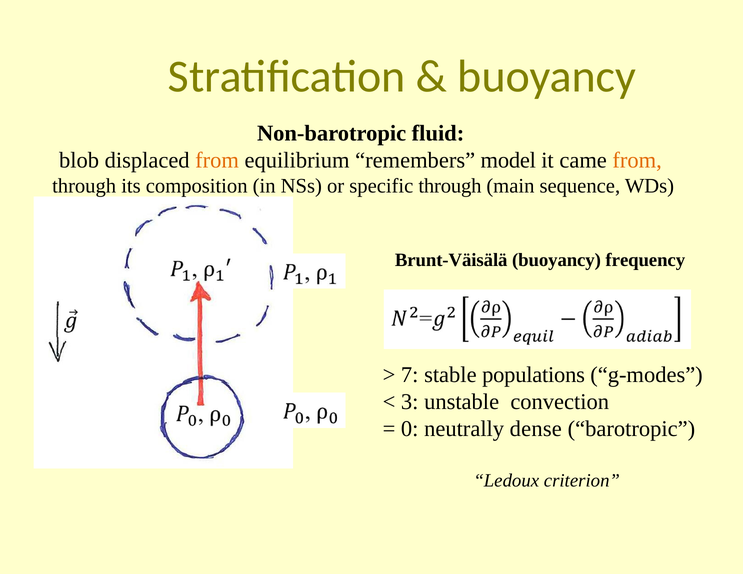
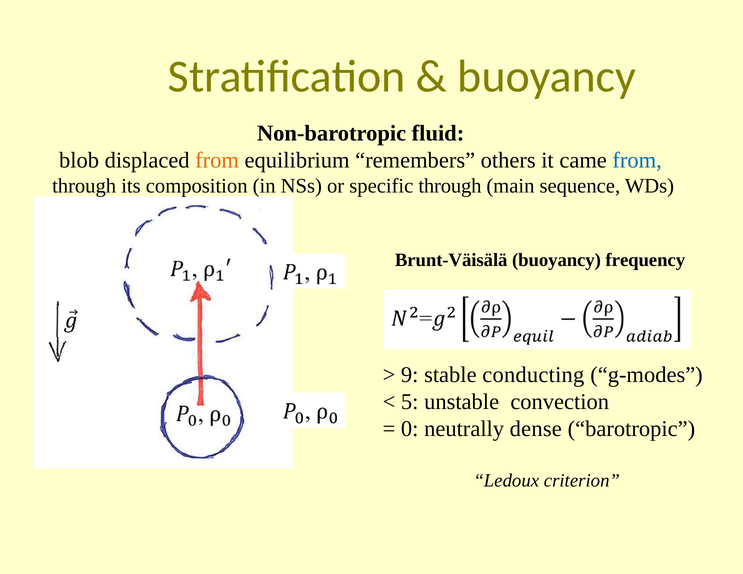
model: model -> others (508, 160)
from colour: orange -> blue (637, 160)
7: 7 -> 9 (410, 375)
populations: populations -> conducting (533, 375)
3: 3 -> 5 (410, 402)
